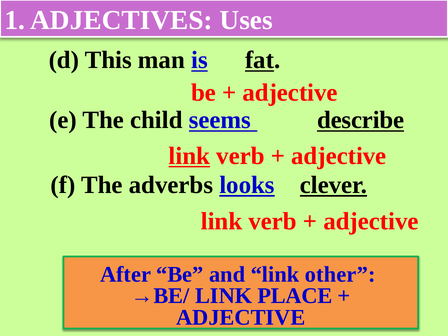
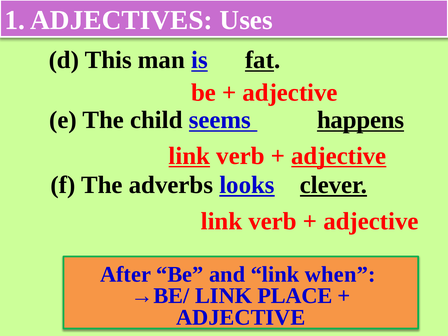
describe: describe -> happens (361, 120)
adjective underline: none -> present (339, 156)
other: other -> when (340, 274)
